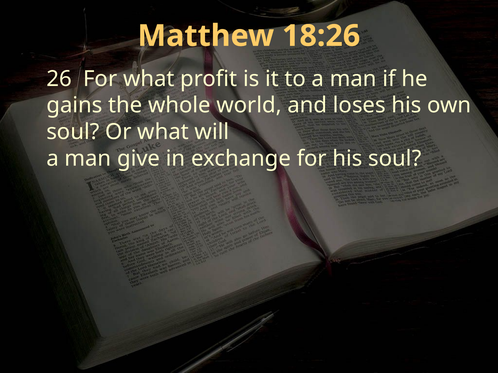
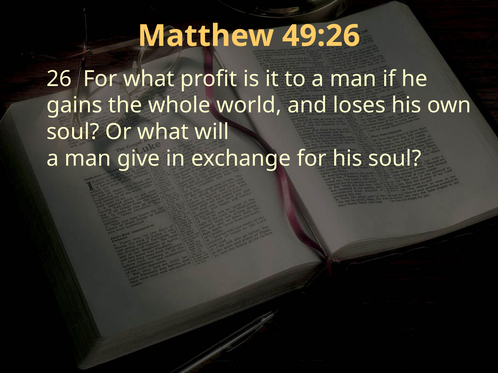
18:26: 18:26 -> 49:26 (321, 36)
